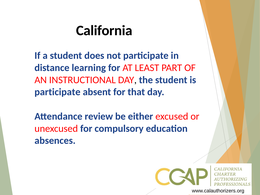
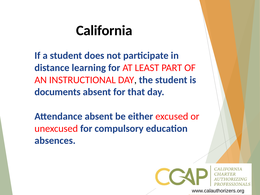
participate: participate -> documents (58, 92)
Attendance review: review -> absent (99, 116)
